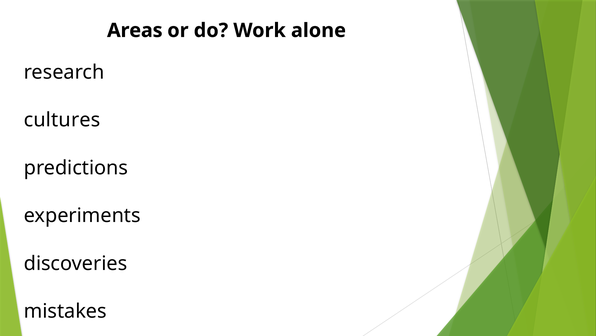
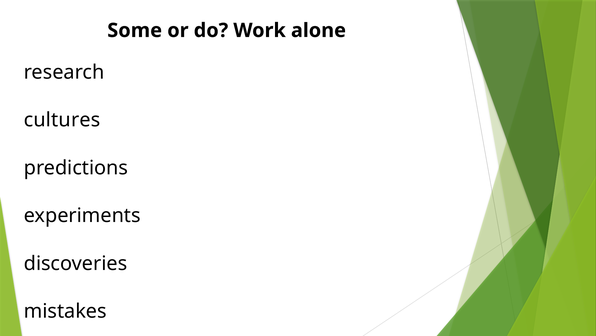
Areas: Areas -> Some (135, 30)
